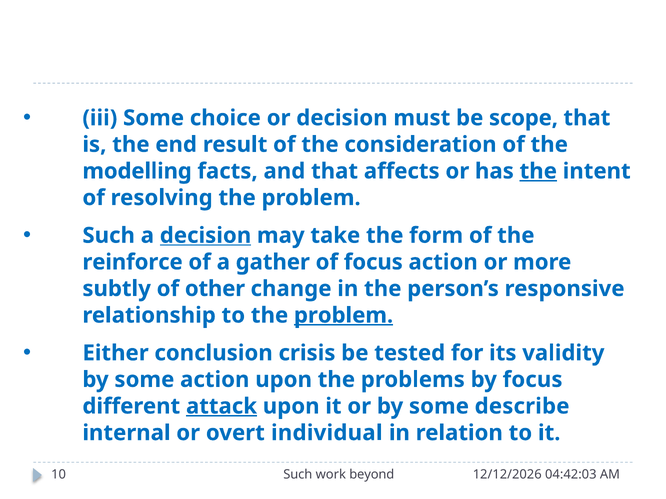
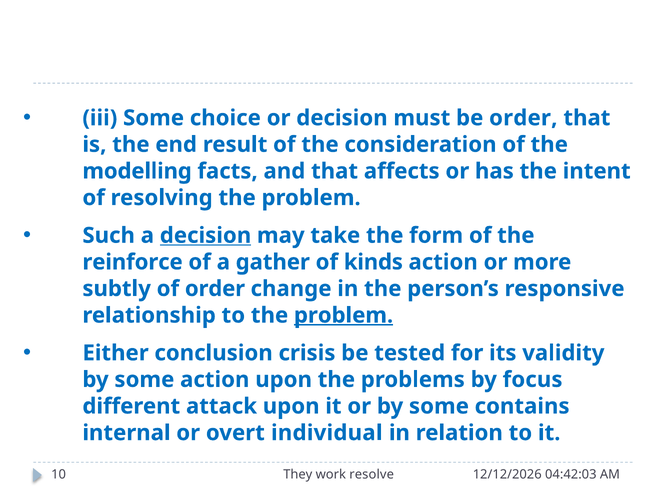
be scope: scope -> order (523, 118)
the underline: present -> none (538, 171)
of focus: focus -> kinds (373, 262)
of other: other -> order (215, 289)
attack underline: present -> none (221, 407)
describe: describe -> contains (522, 407)
10 Such: Such -> They (298, 475)
beyond: beyond -> resolve (372, 475)
